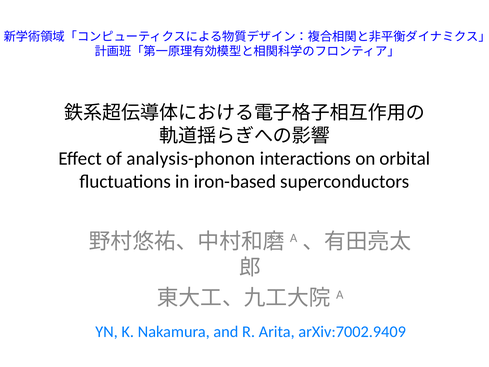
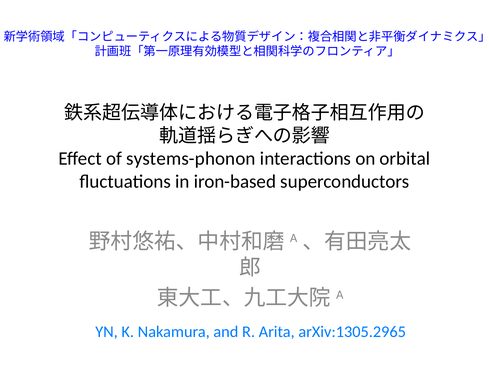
analysis-phonon: analysis-phonon -> systems-phonon (191, 159)
arXiv:7002.9409: arXiv:7002.9409 -> arXiv:1305.2965 (352, 331)
